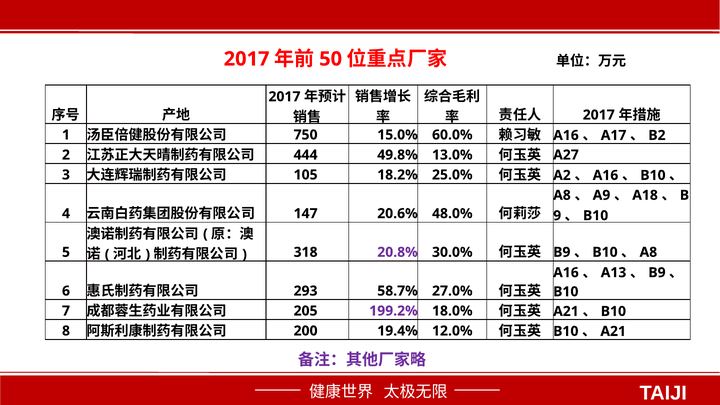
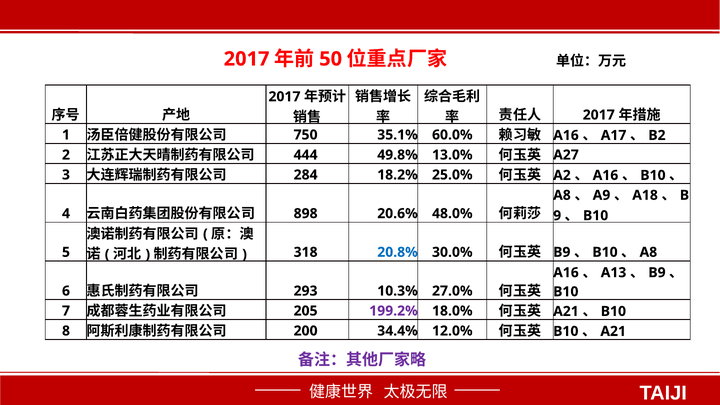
15.0%: 15.0% -> 35.1% (398, 135)
105: 105 -> 284 (306, 175)
147: 147 -> 898 (306, 214)
20.8% colour: purple -> blue (398, 252)
58.7%: 58.7% -> 10.3% (398, 291)
19.4%: 19.4% -> 34.4% (398, 331)
